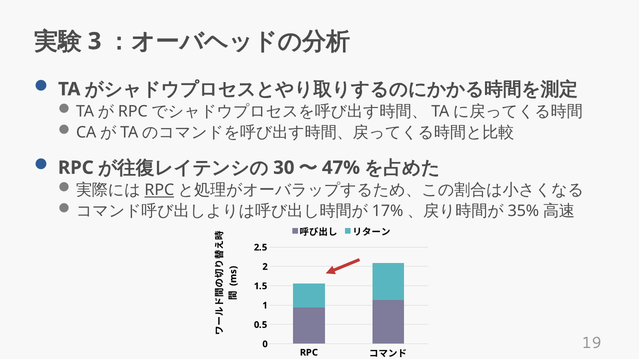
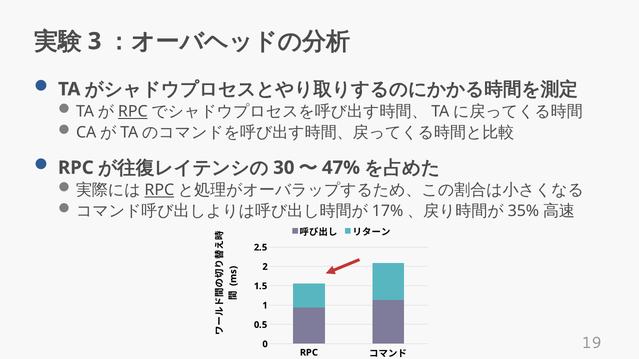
RPC underline: none -> present (133, 112)
